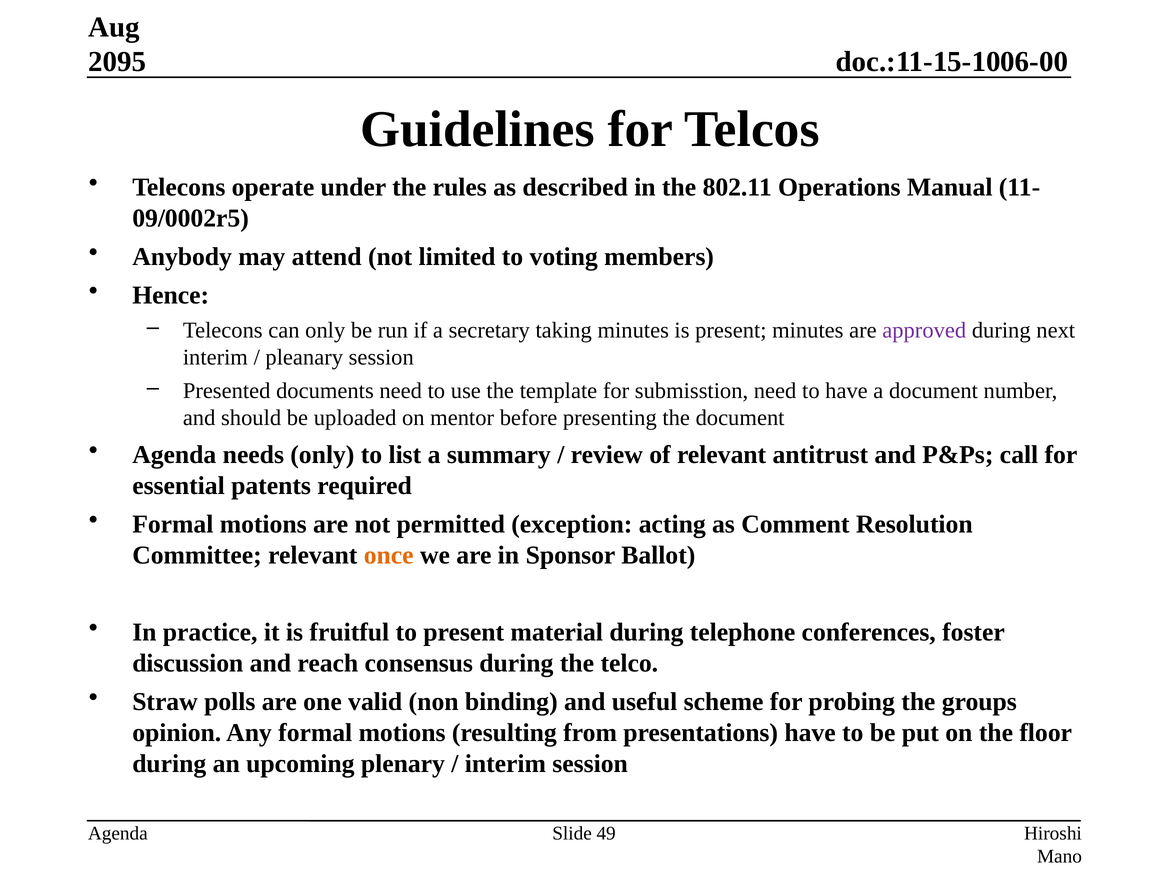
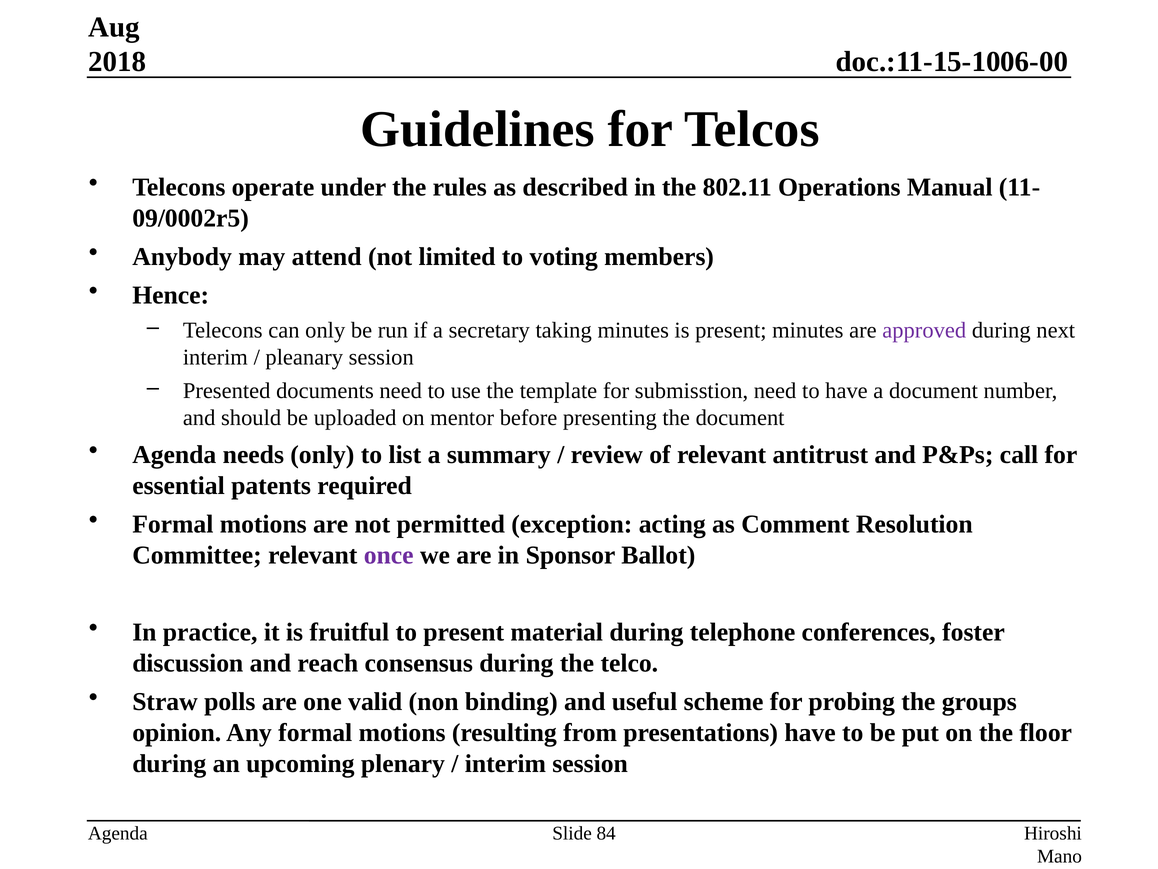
2095: 2095 -> 2018 (117, 62)
once colour: orange -> purple (389, 555)
49: 49 -> 84 (606, 833)
